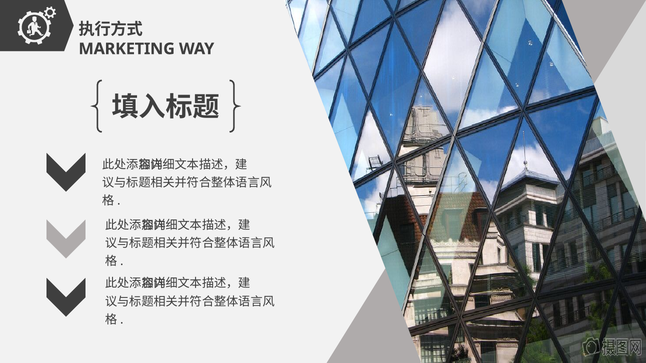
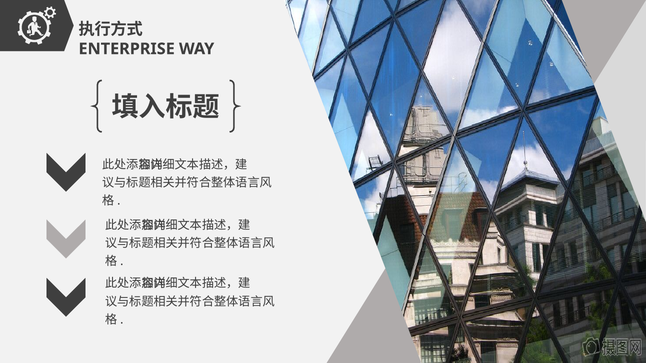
MARKETING: MARKETING -> ENTERPRISE (127, 49)
